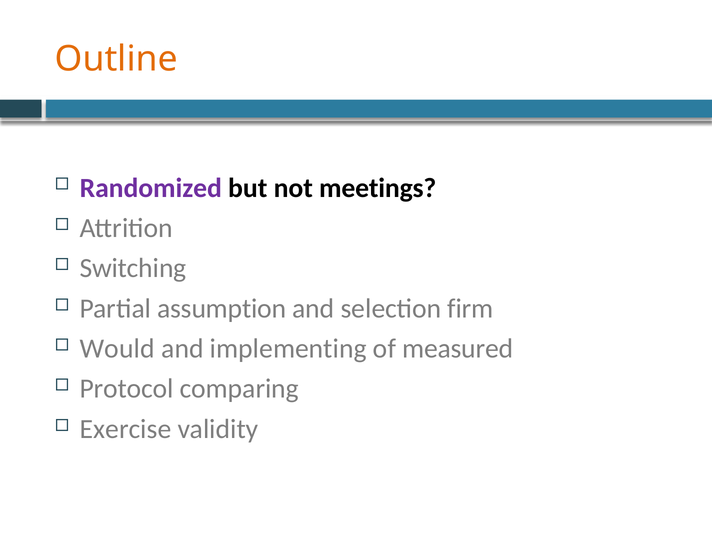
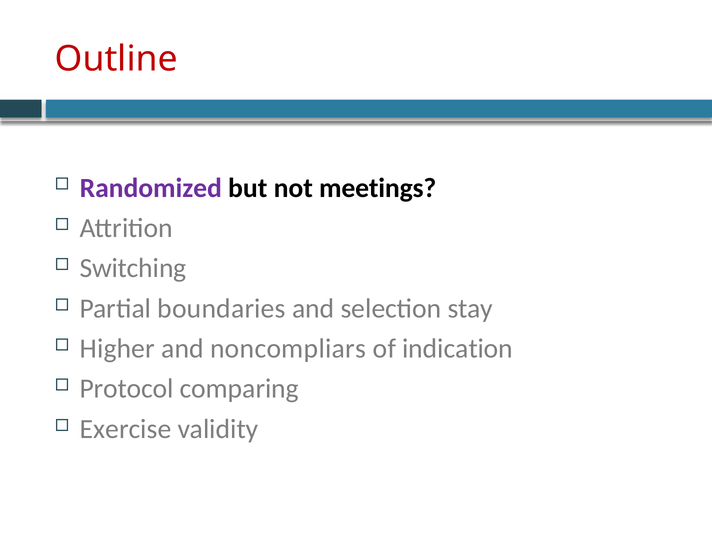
Outline colour: orange -> red (116, 59)
assumption: assumption -> boundaries (222, 309)
firm: firm -> stay (470, 309)
Would: Would -> Higher (117, 349)
implementing: implementing -> noncompliars (288, 349)
measured: measured -> indication (458, 349)
